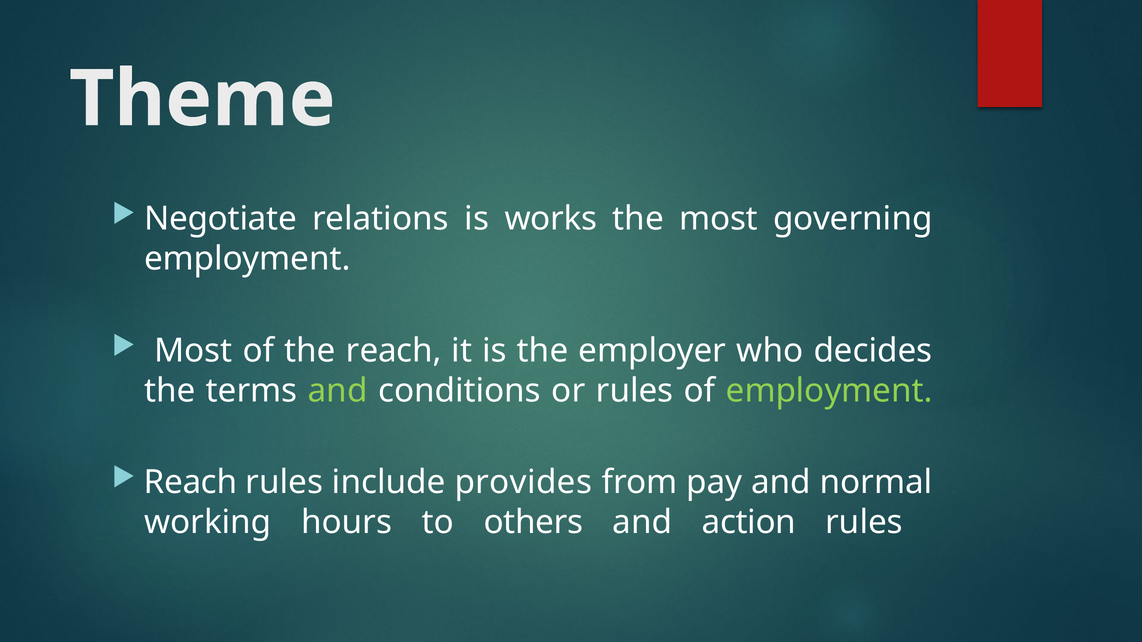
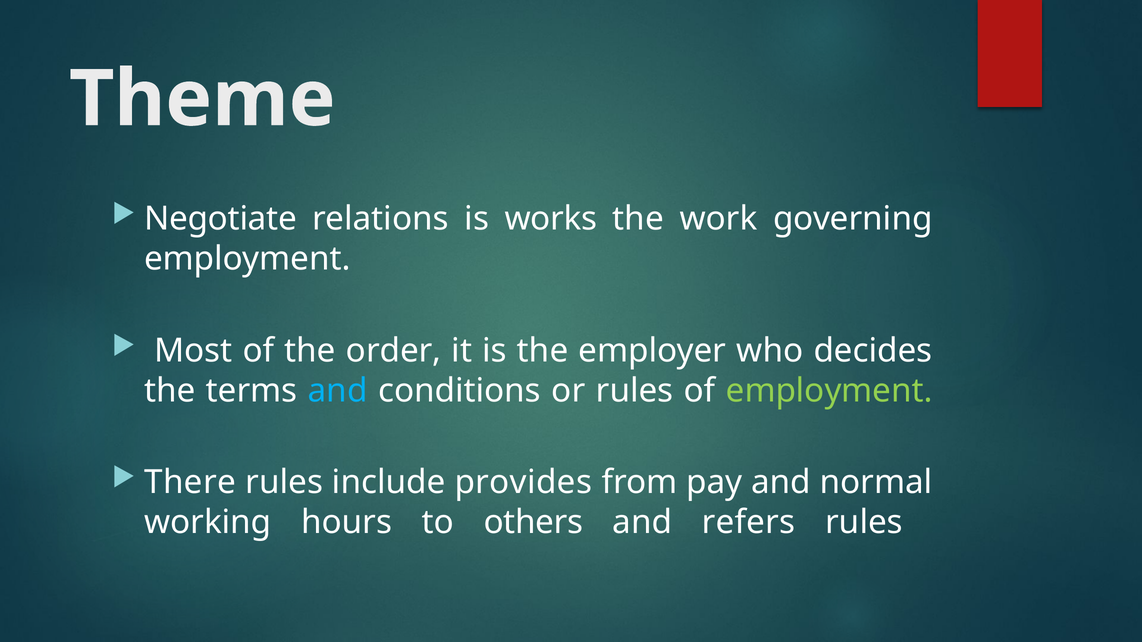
the most: most -> work (718, 219)
the reach: reach -> order (394, 351)
and colour: light green -> light blue (338, 391)
Reach: Reach -> There (190, 483)
action: action -> refers (749, 523)
